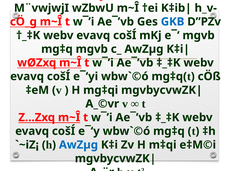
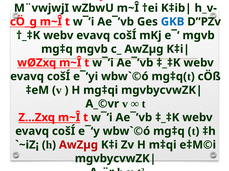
AwZµg colour: blue -> red (78, 145)
